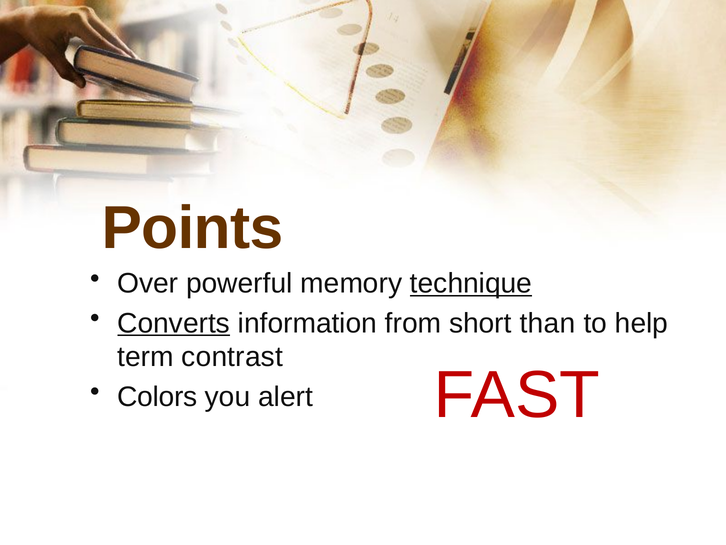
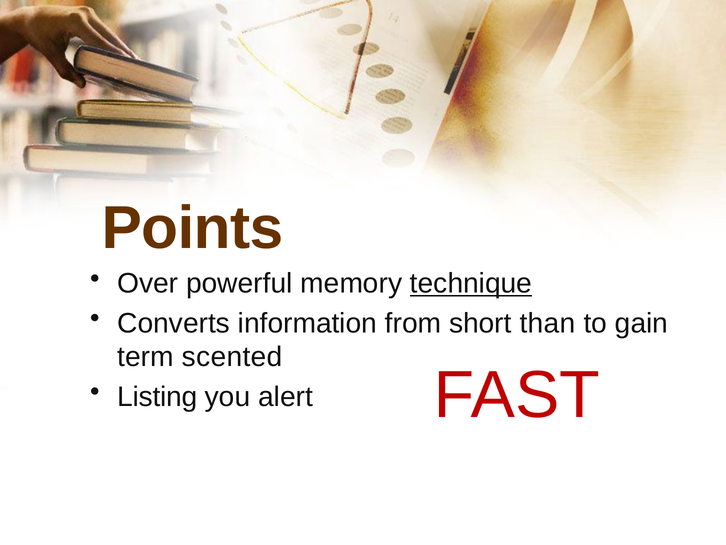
Converts underline: present -> none (174, 323)
help: help -> gain (642, 323)
contrast: contrast -> scented (232, 357)
Colors: Colors -> Listing (157, 396)
